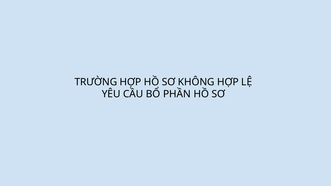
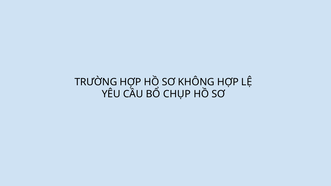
PHẦN: PHẦN -> CHỤP (177, 94)
